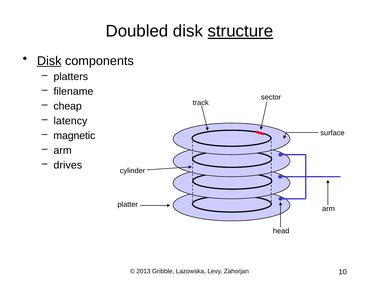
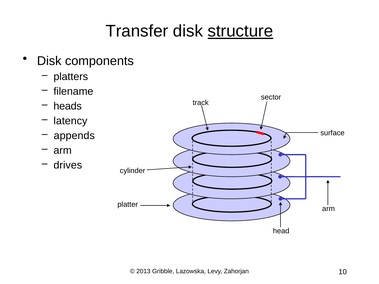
Doubled: Doubled -> Transfer (137, 31)
Disk underline: present -> none (49, 61)
cheap: cheap -> heads (68, 106)
magnetic: magnetic -> appends (74, 136)
